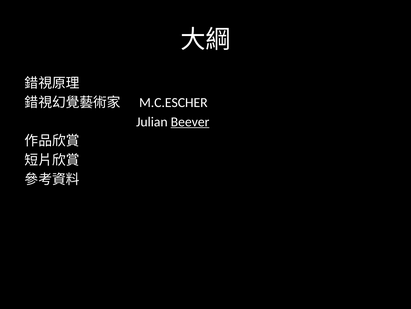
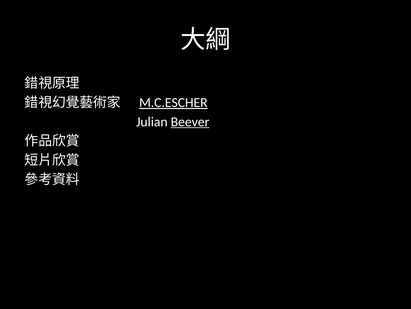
M.C.ESCHER underline: none -> present (173, 102)
